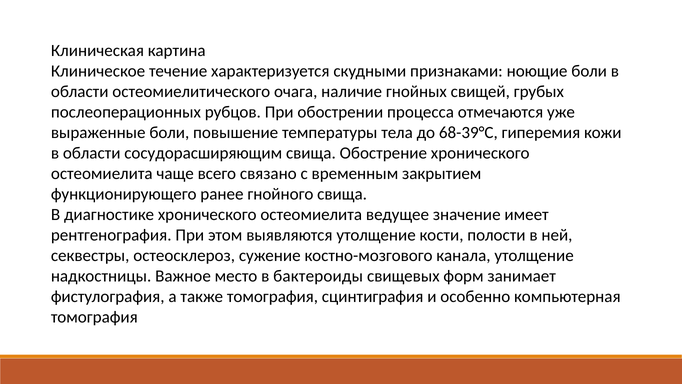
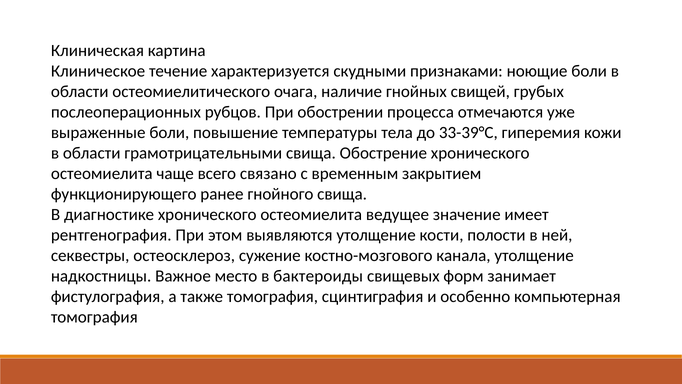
68-39°С: 68-39°С -> 33-39°С (468, 133)
сосудорасширяющим: сосудорасширяющим -> грамотрицательными (203, 153)
